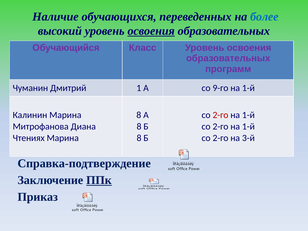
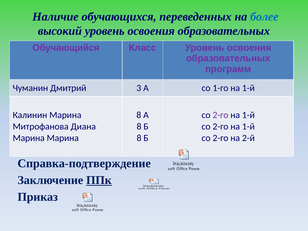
освоения underline: present -> none (151, 31)
1: 1 -> 3 (139, 88)
9-го: 9-го -> 1-го (220, 88)
2-го colour: red -> purple (220, 115)
Чтениях: Чтениях -> Марина (29, 138)
3-й: 3-й -> 2-й (248, 138)
